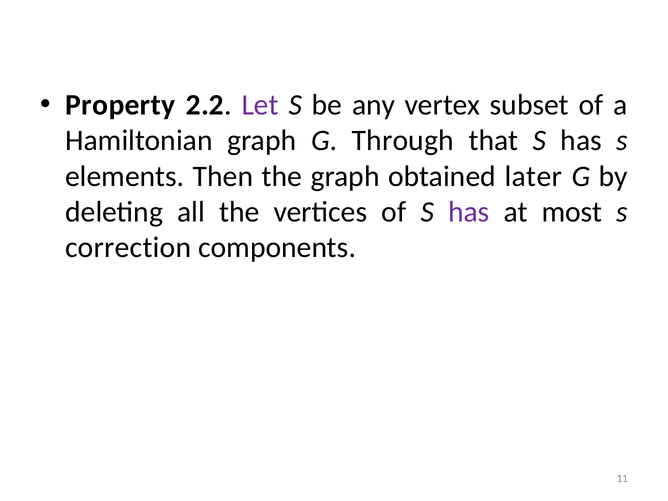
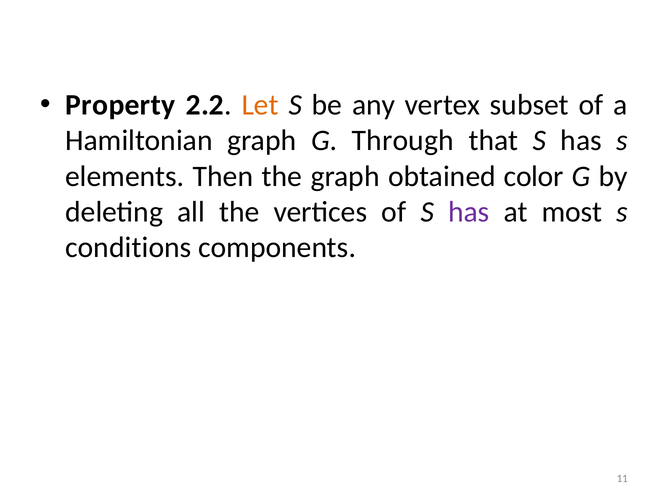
Let colour: purple -> orange (260, 105)
later: later -> color (534, 176)
correction: correction -> conditions (128, 248)
